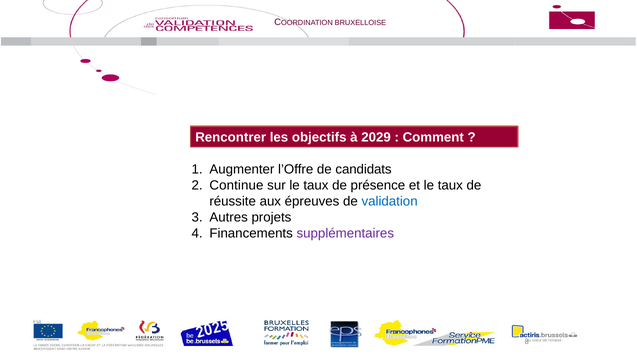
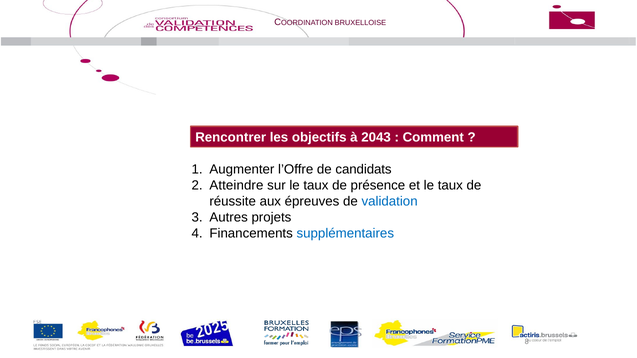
2029: 2029 -> 2043 (376, 138)
Continue: Continue -> Atteindre (236, 186)
supplémentaires colour: purple -> blue (345, 233)
